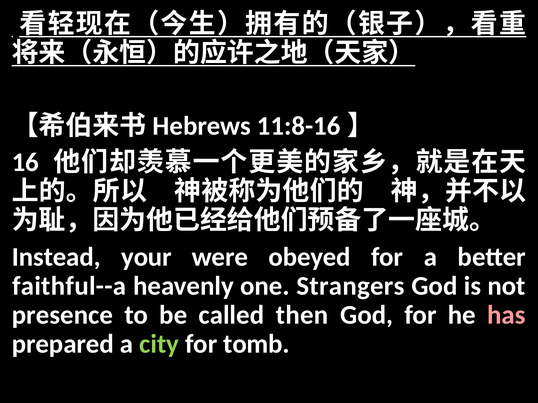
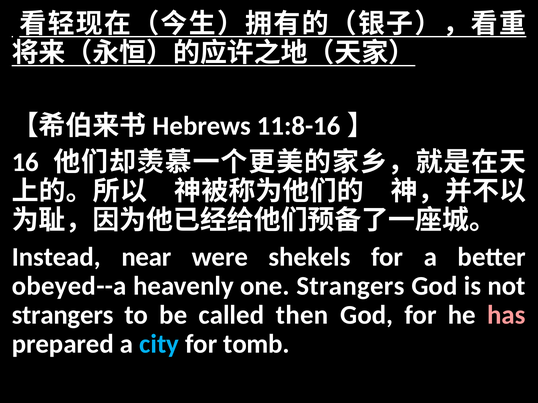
your: your -> near (146, 257)
obeyed: obeyed -> shekels (310, 257)
faithful--a: faithful--a -> obeyed--a (69, 286)
presence: presence -> strangers (63, 315)
city colour: light green -> light blue (159, 344)
